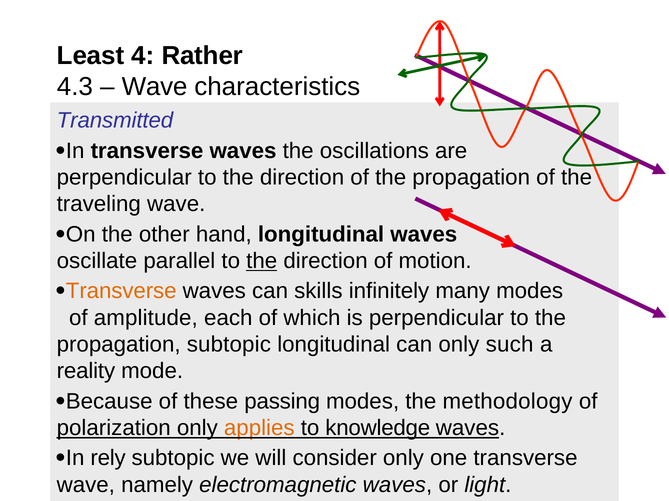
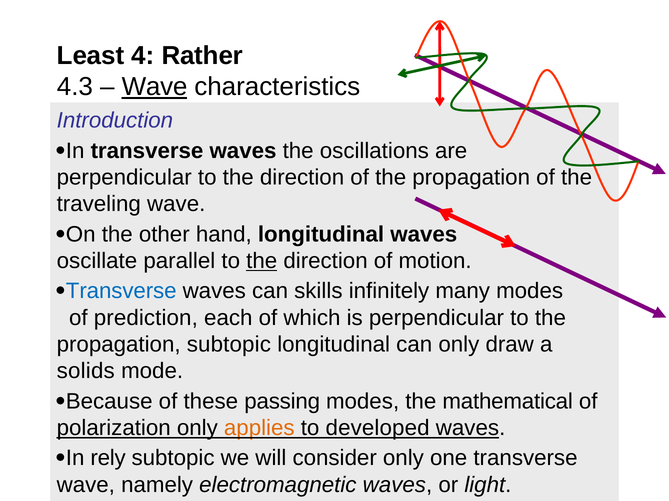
Wave underline: none -> present (155, 87)
Transmitted: Transmitted -> Introduction (115, 121)
Transverse colour: orange -> blue (121, 291)
amplitude: amplitude -> prediction (146, 318)
such: such -> draw (510, 345)
reality: reality -> solids (86, 372)
methodology: methodology -> mathematical (508, 402)
knowledge: knowledge -> developed (378, 429)
